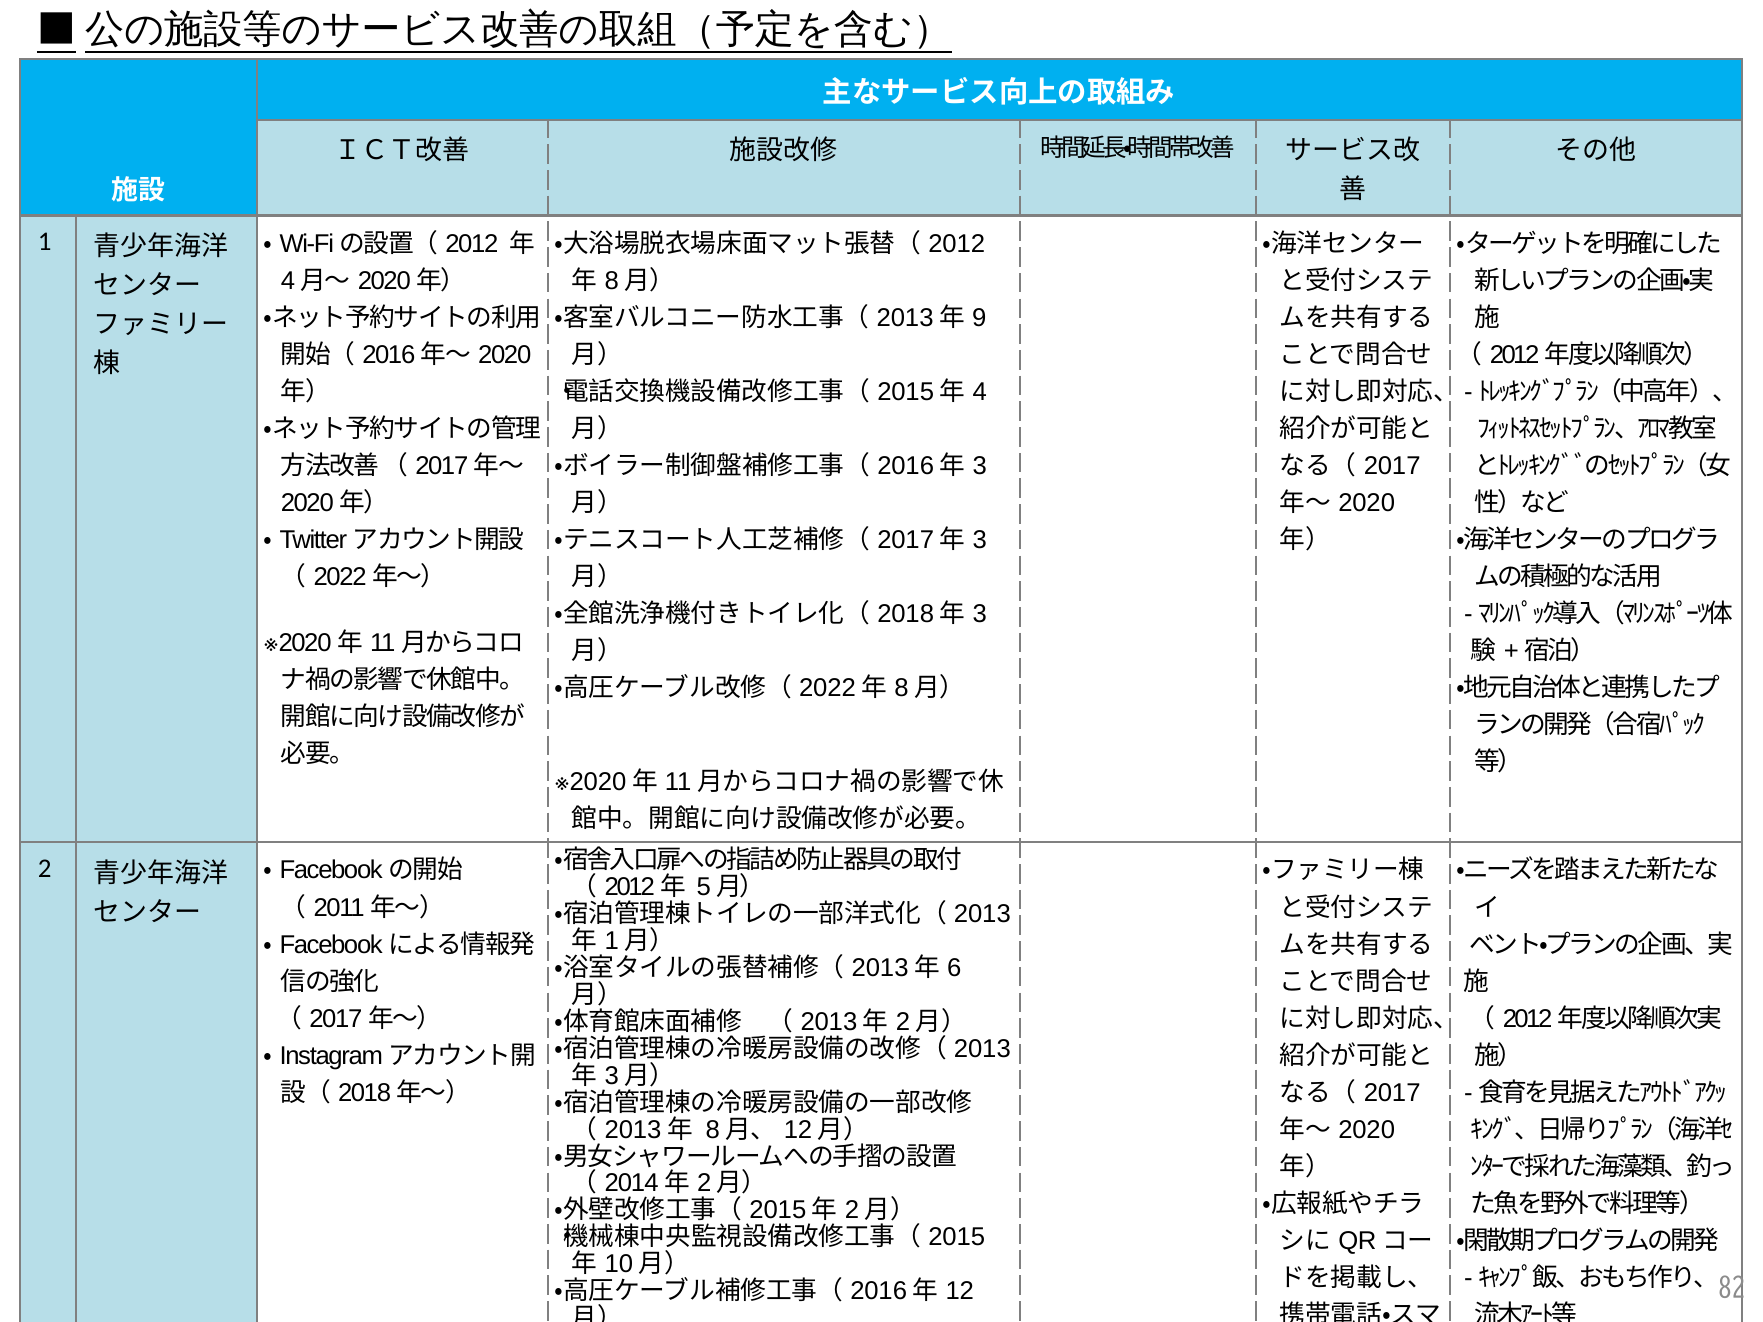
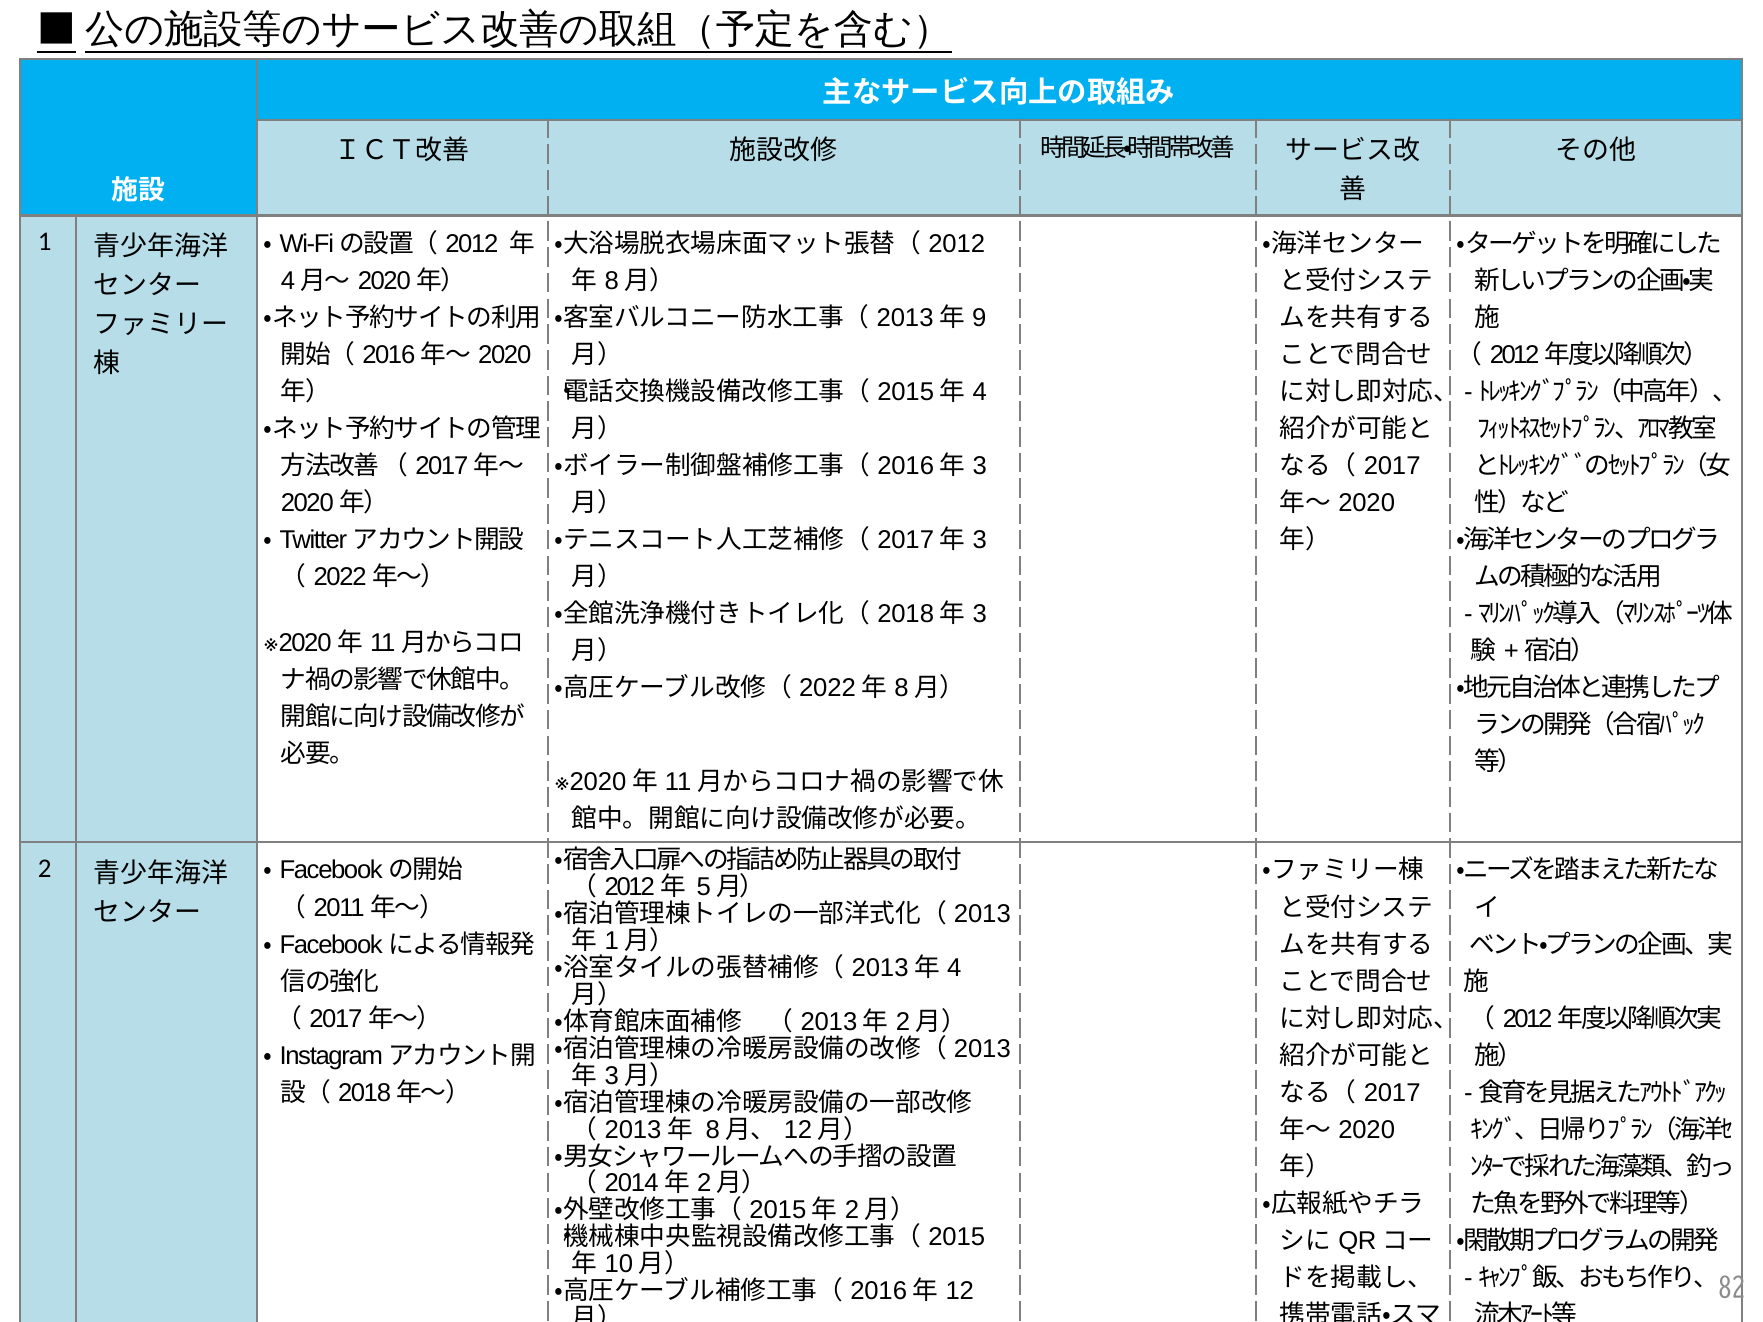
6: 6 -> 4 (954, 968)
